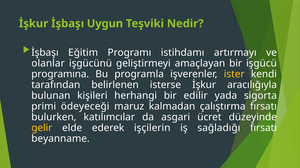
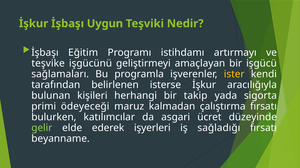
olanlar: olanlar -> teşvike (48, 64)
programına: programına -> sağlamaları (60, 74)
edilir: edilir -> takip (196, 96)
gelir colour: yellow -> light green (42, 128)
işçilerin: işçilerin -> işyerleri (152, 128)
